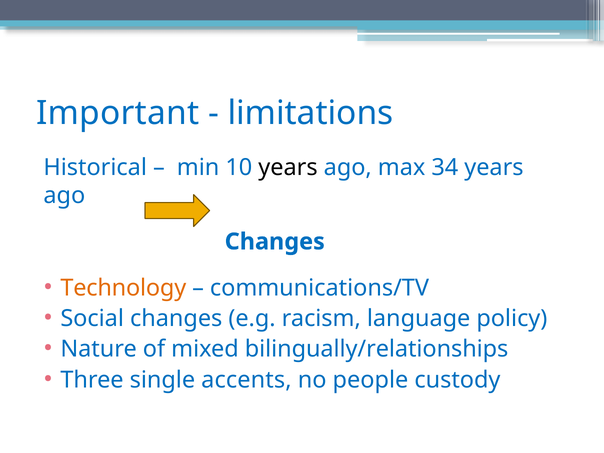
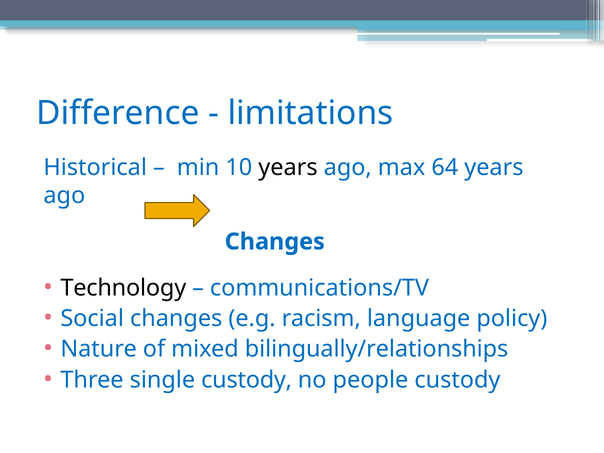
Important: Important -> Difference (118, 113)
34: 34 -> 64 (445, 167)
Technology colour: orange -> black (123, 288)
single accents: accents -> custody (247, 380)
